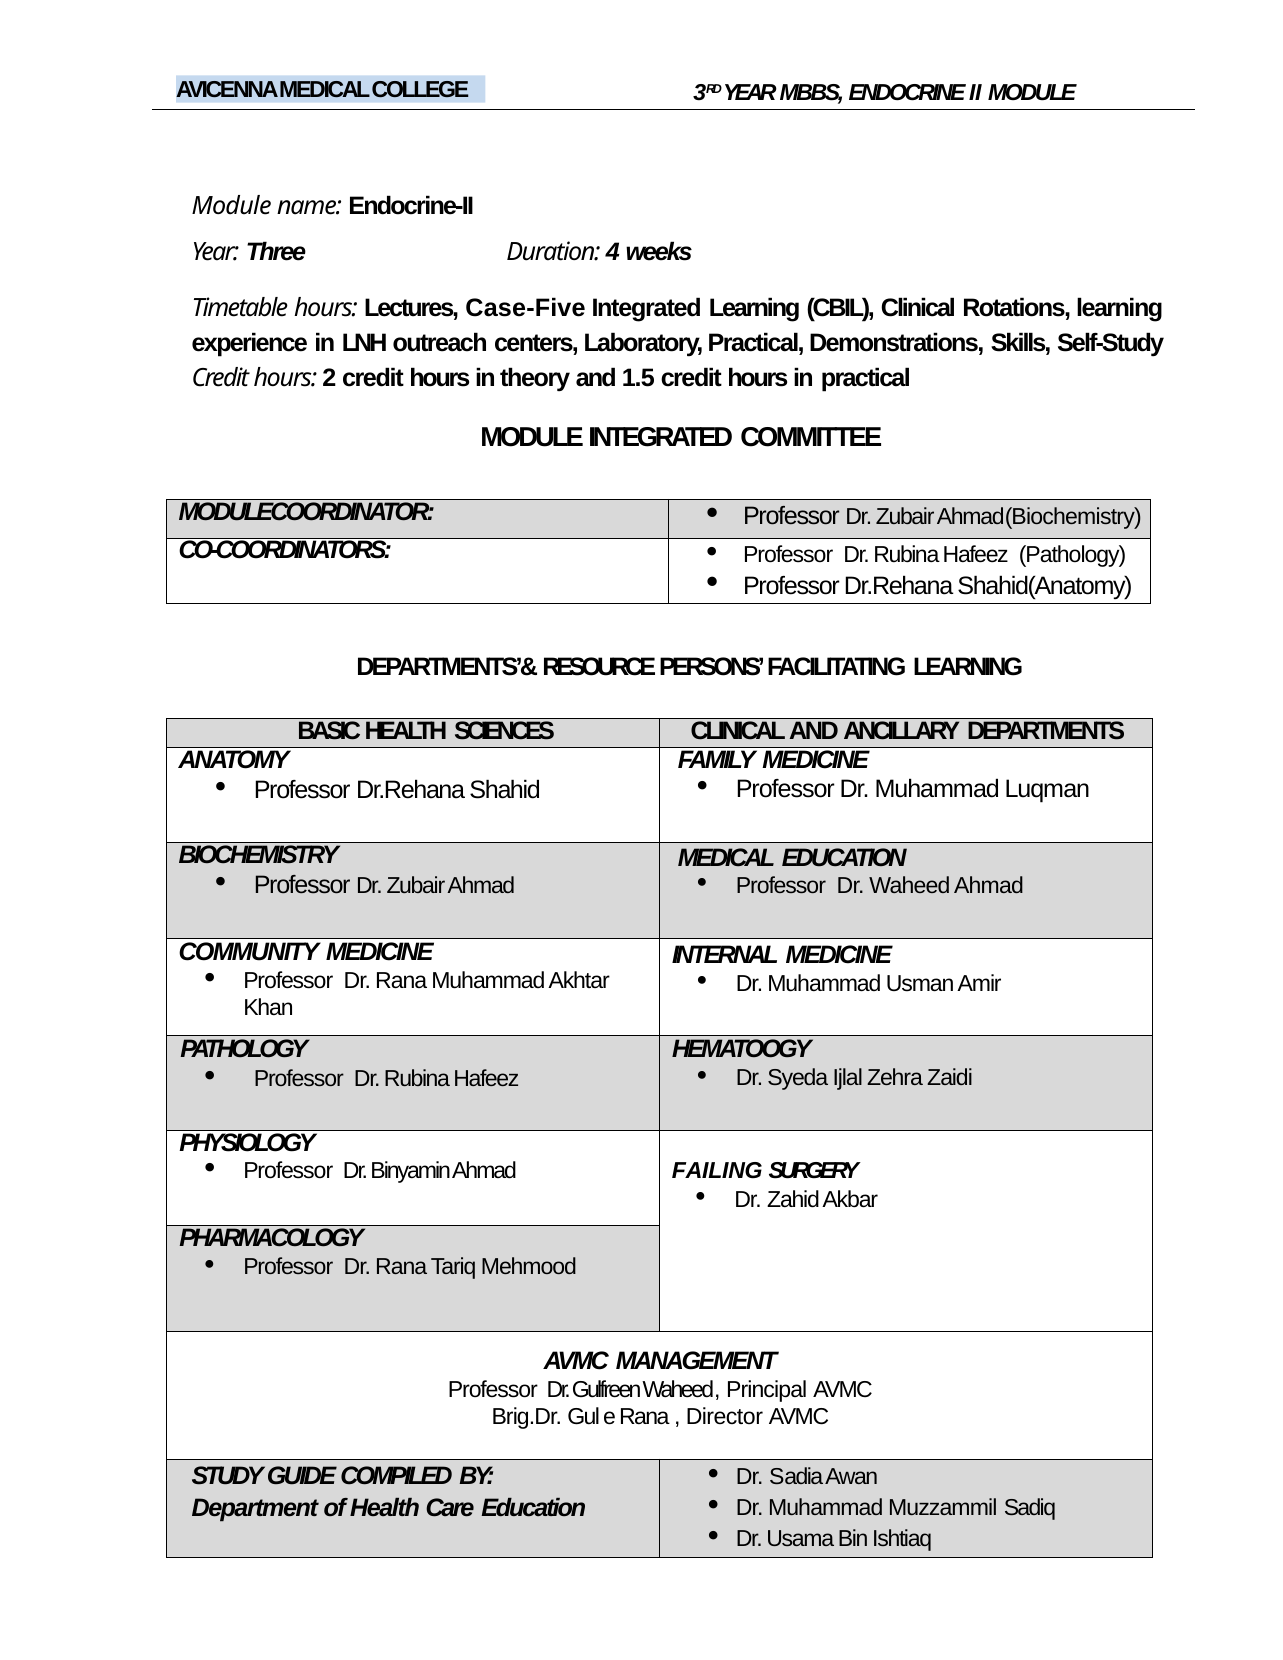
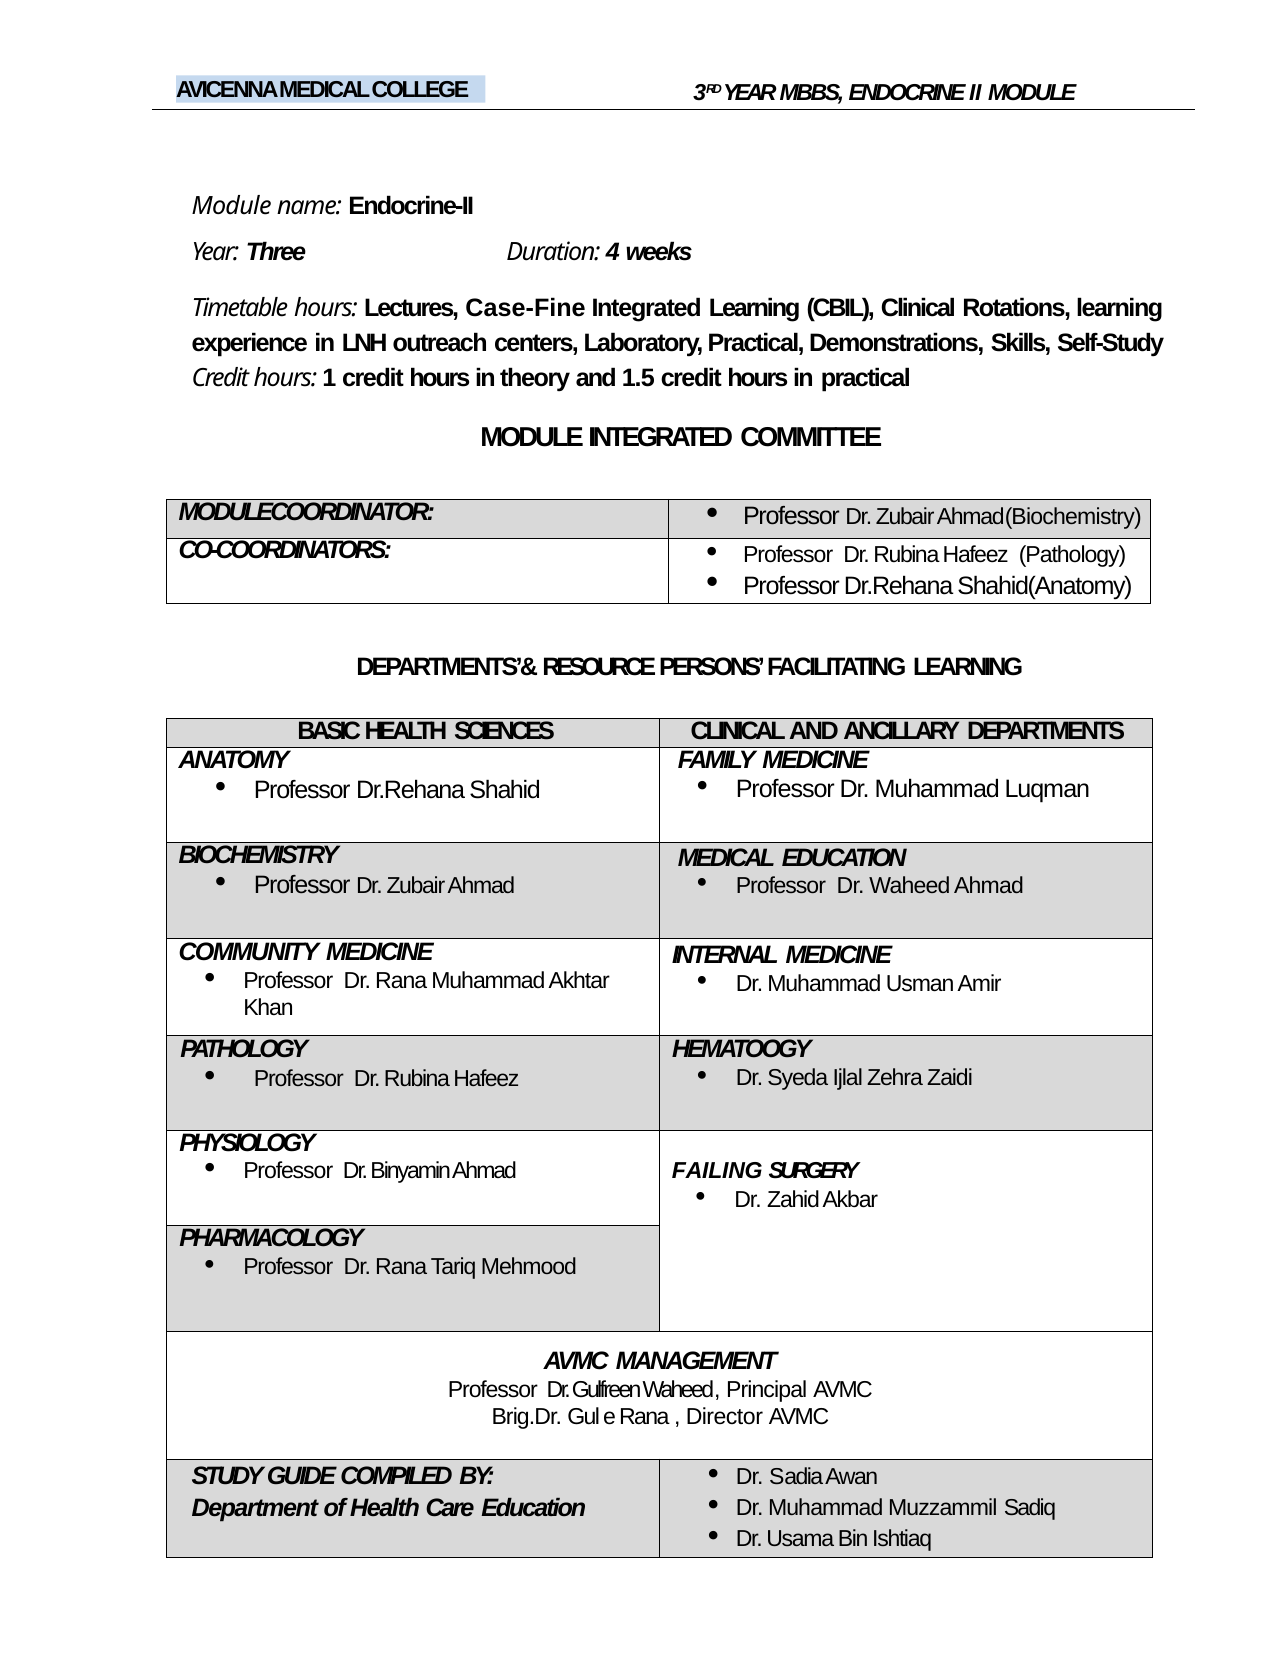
Case-Five: Case-Five -> Case-Fine (526, 308)
2: 2 -> 1 (329, 379)
